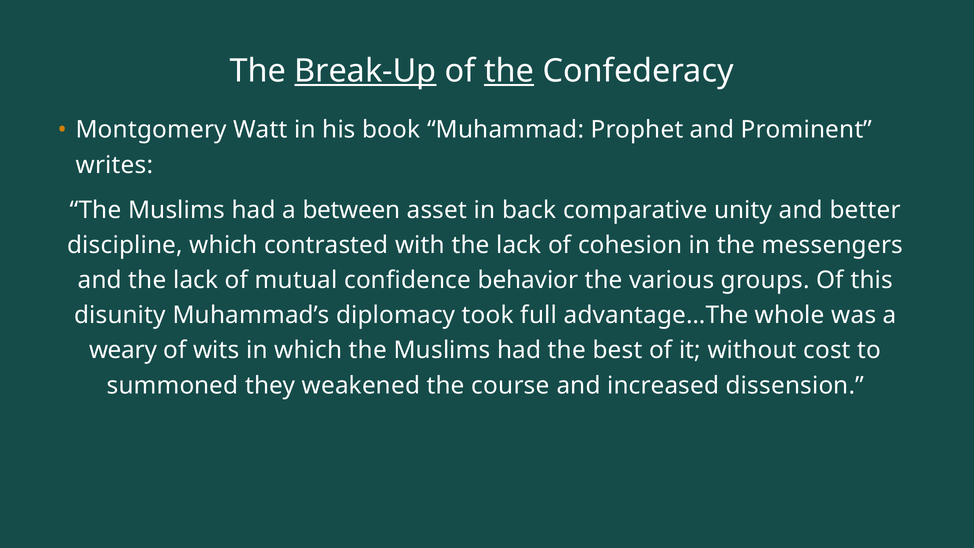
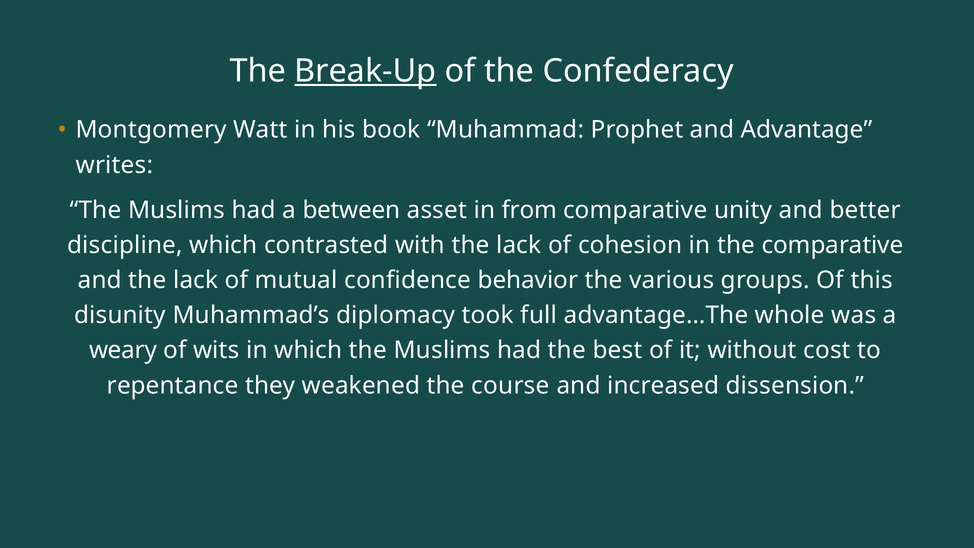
the underline: present -> none (509, 71)
Prominent: Prominent -> Advantage (807, 130)
back: back -> from (529, 210)
the messengers: messengers -> comparative (833, 245)
summoned: summoned -> repentance (173, 385)
